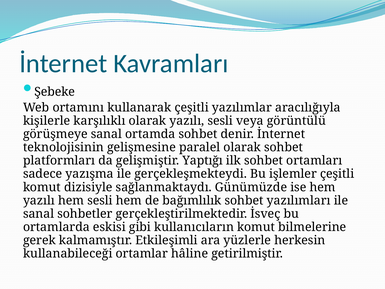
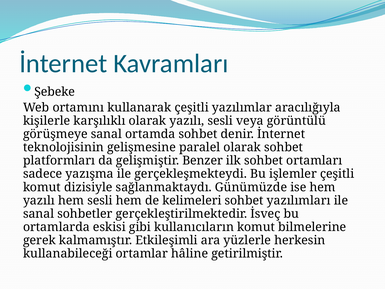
Yaptığı: Yaptığı -> Benzer (203, 160)
bağımlılık: bağımlılık -> kelimeleri (192, 200)
